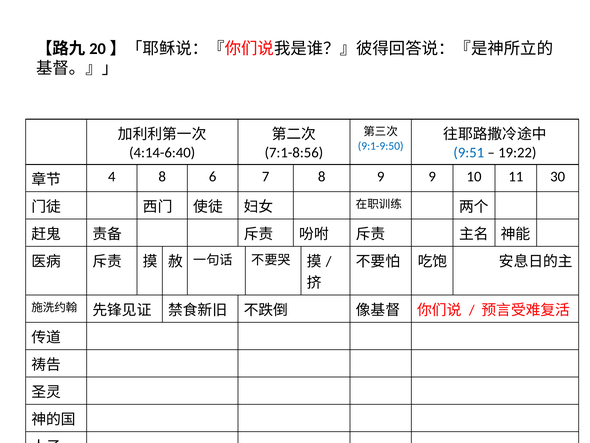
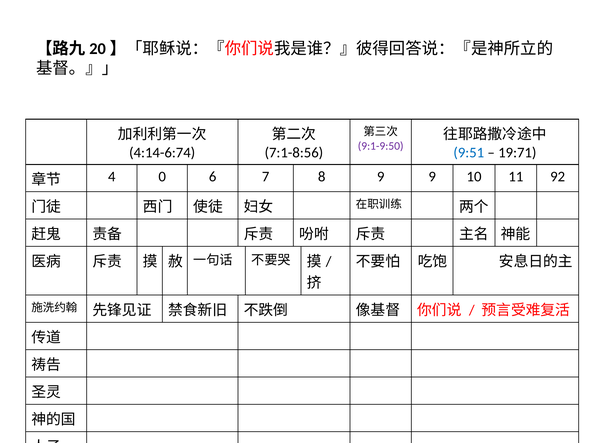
9:1-9:50 colour: blue -> purple (381, 146)
4:14-6:40: 4:14-6:40 -> 4:14-6:74 (162, 153)
19:22: 19:22 -> 19:71 (517, 153)
4 8: 8 -> 0 (162, 176)
30: 30 -> 92 (558, 176)
